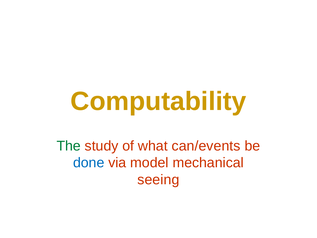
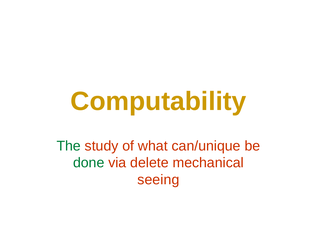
can/events: can/events -> can/unique (206, 146)
done colour: blue -> green (89, 163)
model: model -> delete (149, 163)
